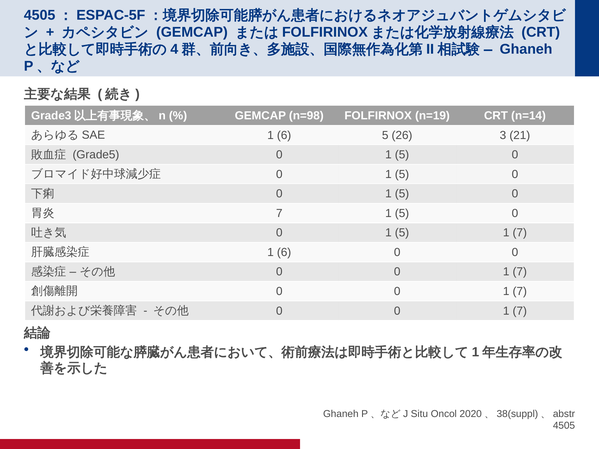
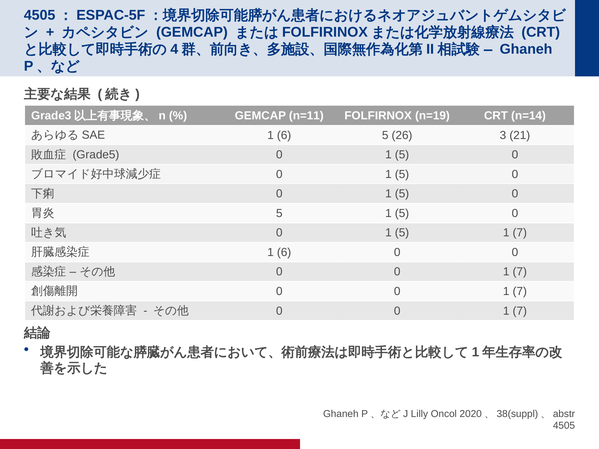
n=98: n=98 -> n=11 (306, 116)
7: 7 -> 5 (279, 213)
Situ: Situ -> Lilly (419, 414)
